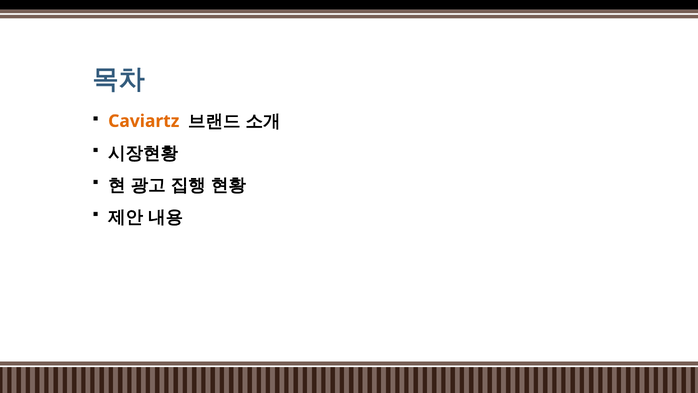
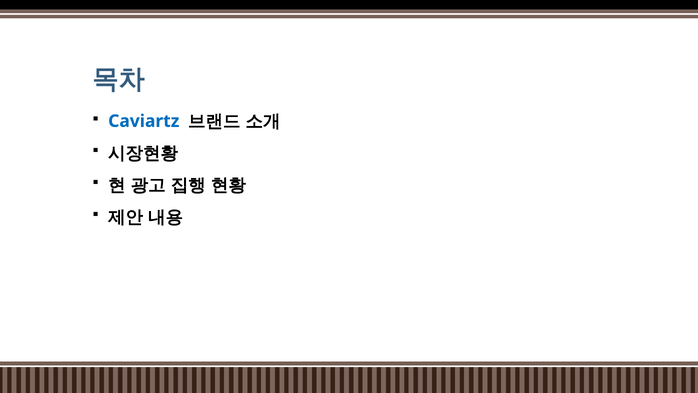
Caviartz colour: orange -> blue (144, 121)
